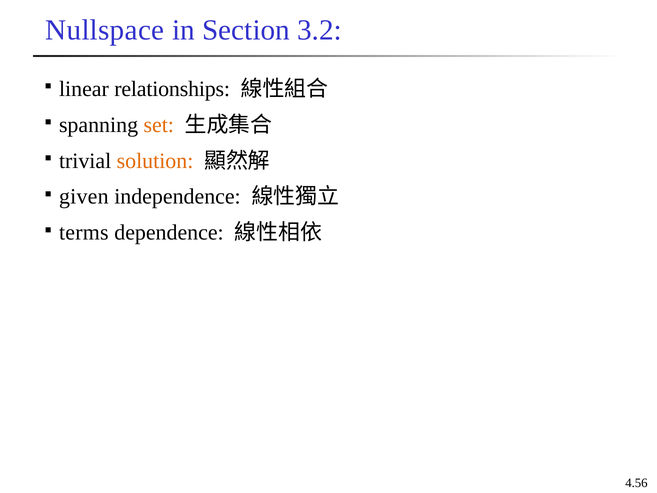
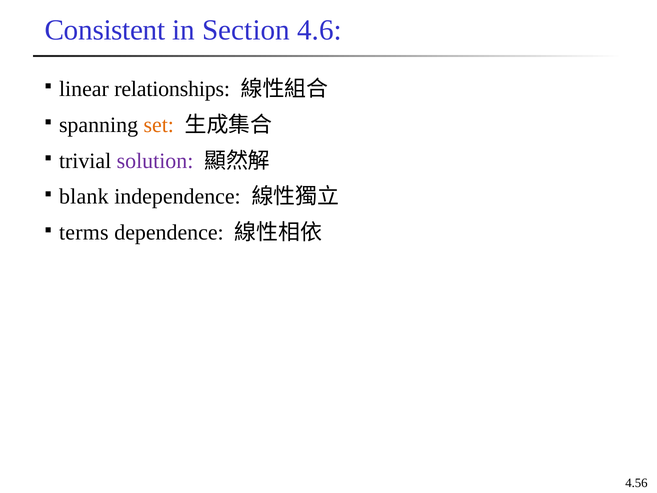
Nullspace: Nullspace -> Consistent (105, 30)
3.2: 3.2 -> 4.6 (319, 30)
solution colour: orange -> purple (155, 161)
given: given -> blank (84, 197)
